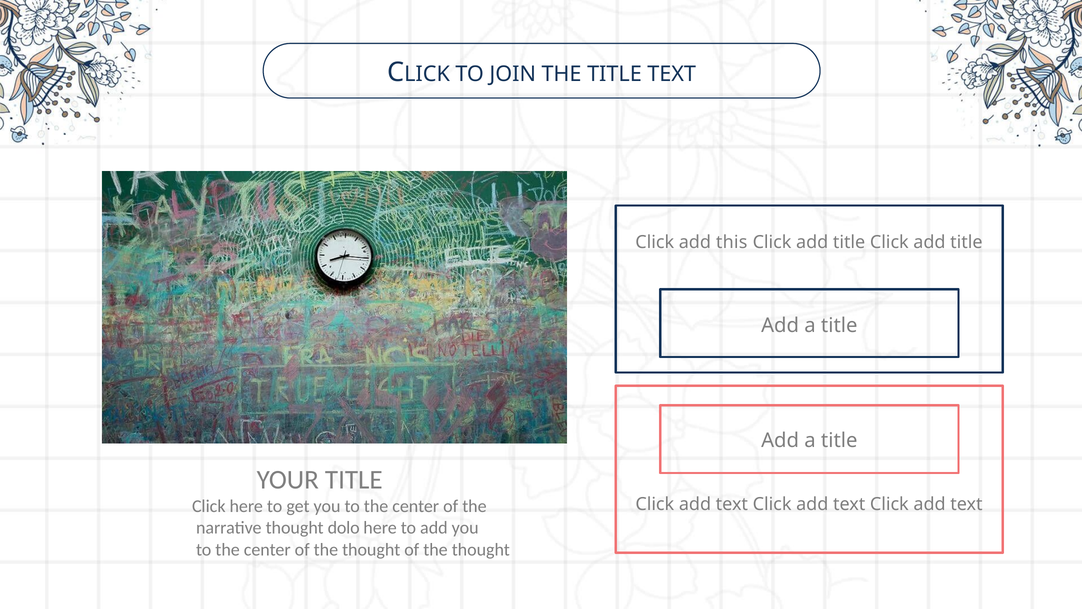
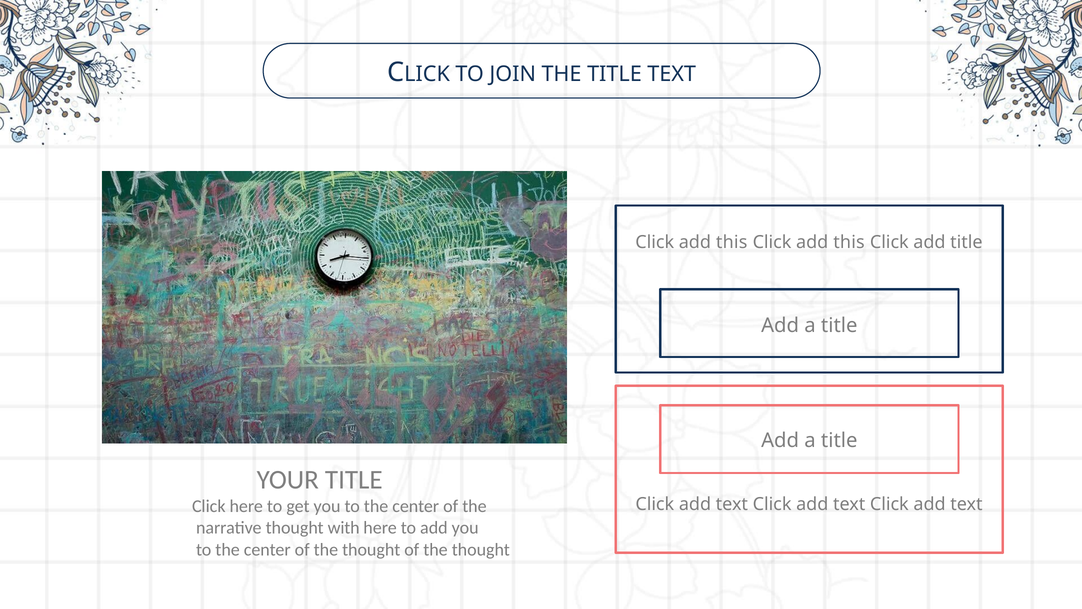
title: title -> this (849, 242)
dolo: dolo -> with (344, 528)
